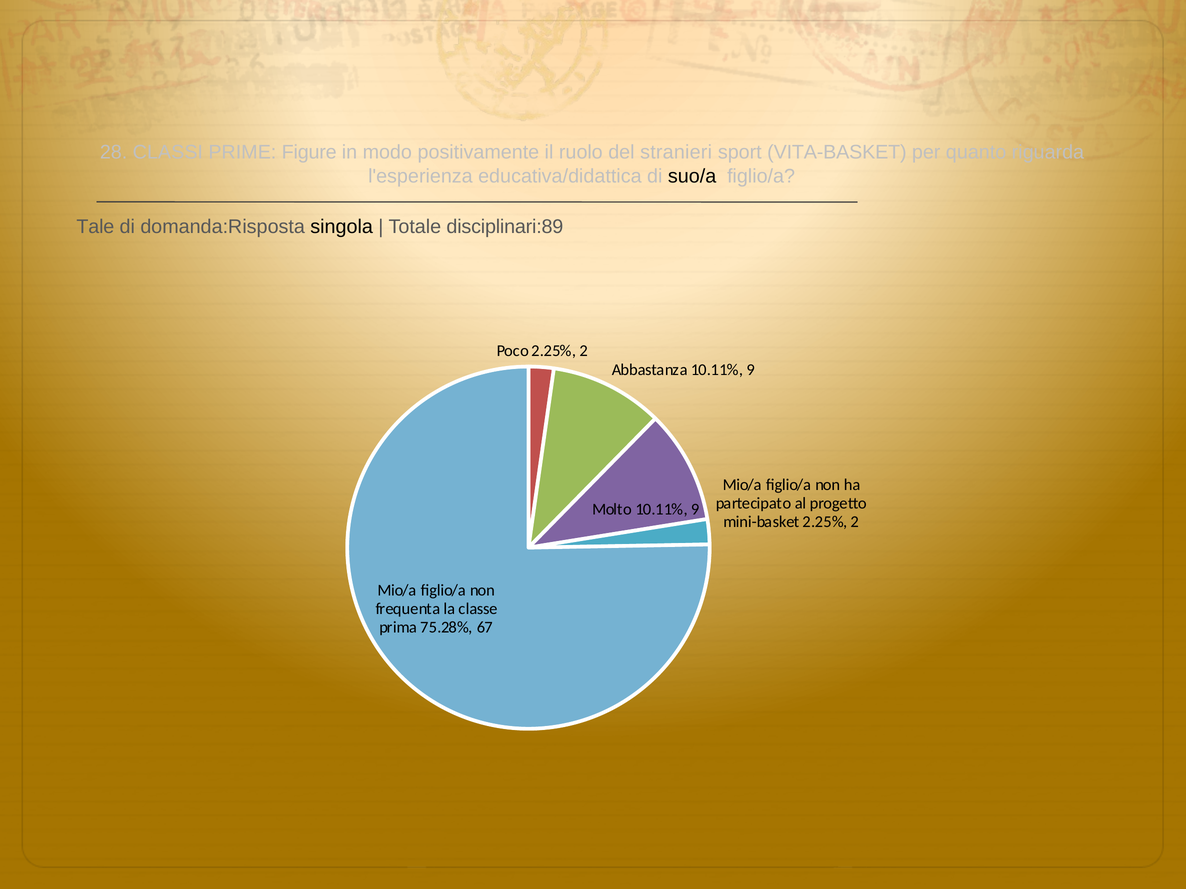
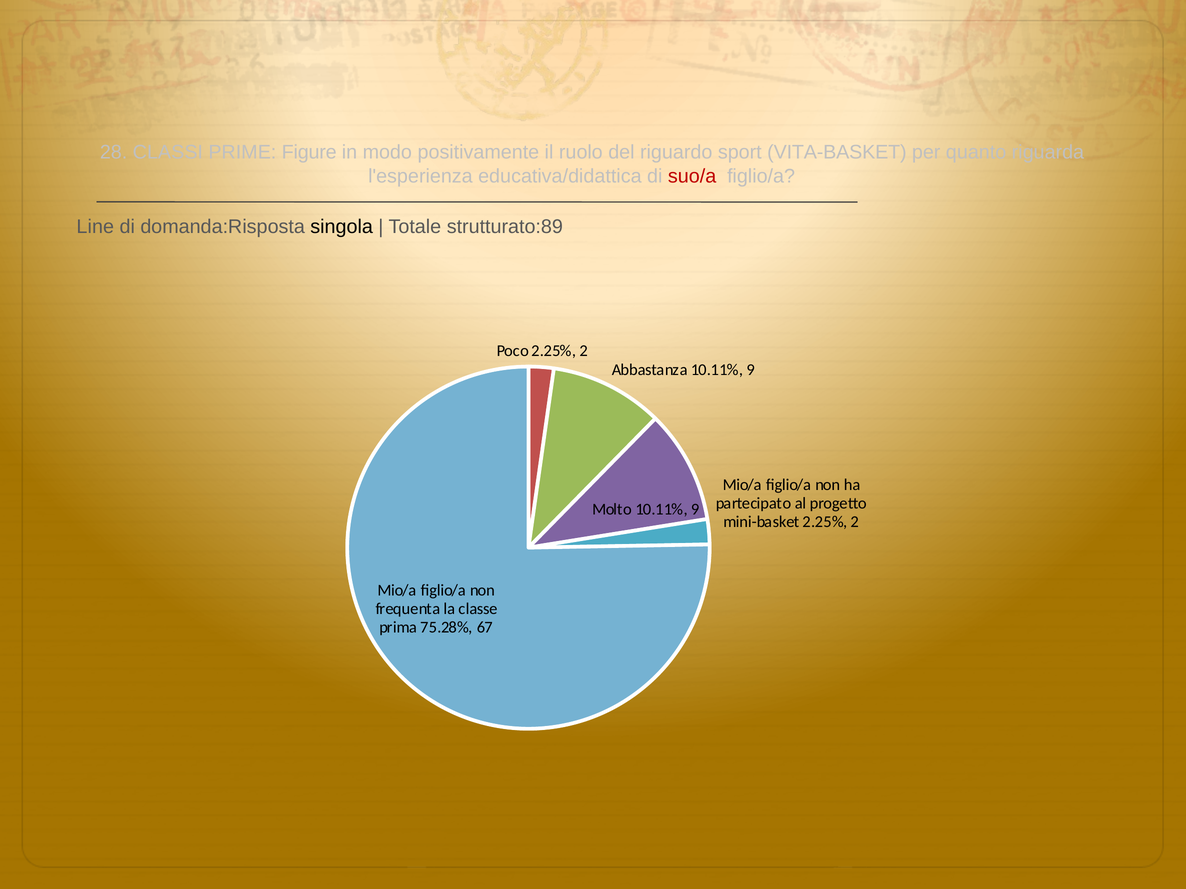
stranieri: stranieri -> riguardo (676, 153)
suo/a colour: black -> red (692, 176)
Tale: Tale -> Line (95, 227)
disciplinari:89: disciplinari:89 -> strutturato:89 (505, 227)
